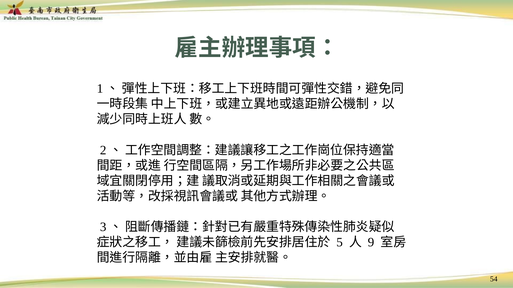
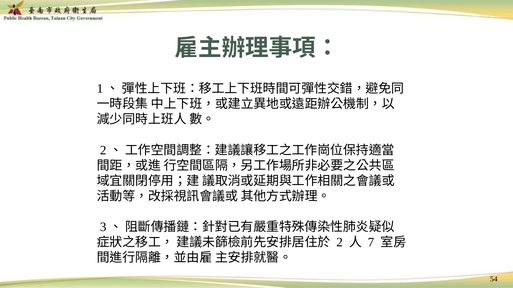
5: 5 -> 2 (340, 243)
9: 9 -> 7 (371, 243)
